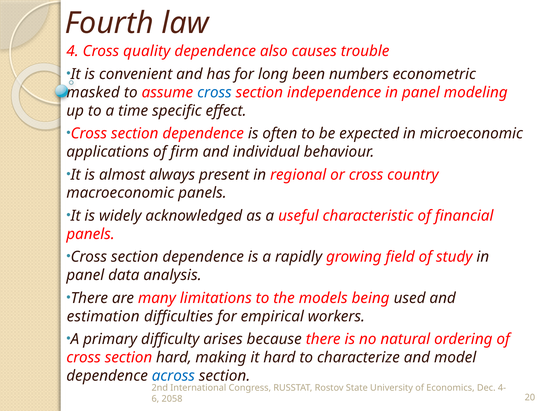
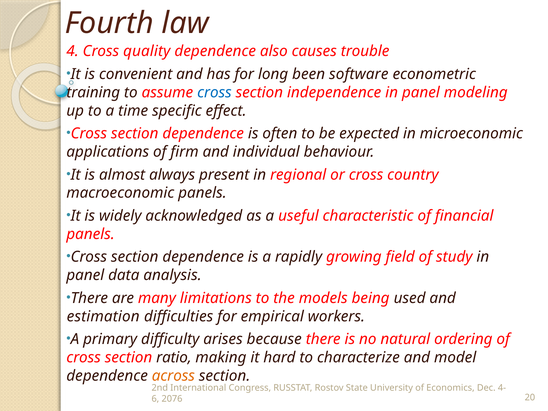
numbers: numbers -> software (359, 74)
masked: masked -> training (93, 92)
section hard: hard -> ratio (174, 357)
across colour: blue -> orange (173, 376)
2058: 2058 -> 2076 (172, 399)
